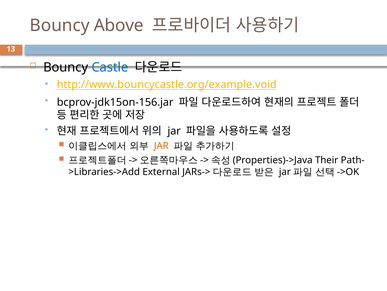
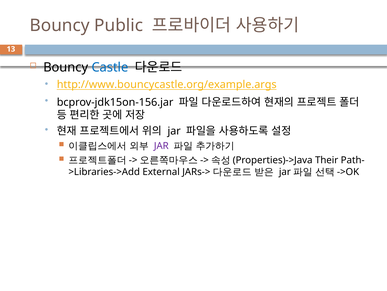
Above: Above -> Public (119, 25)
http://www.bouncycastle.org/example.void: http://www.bouncycastle.org/example.void -> http://www.bouncycastle.org/example.args (167, 84)
JAR colour: orange -> purple (161, 146)
